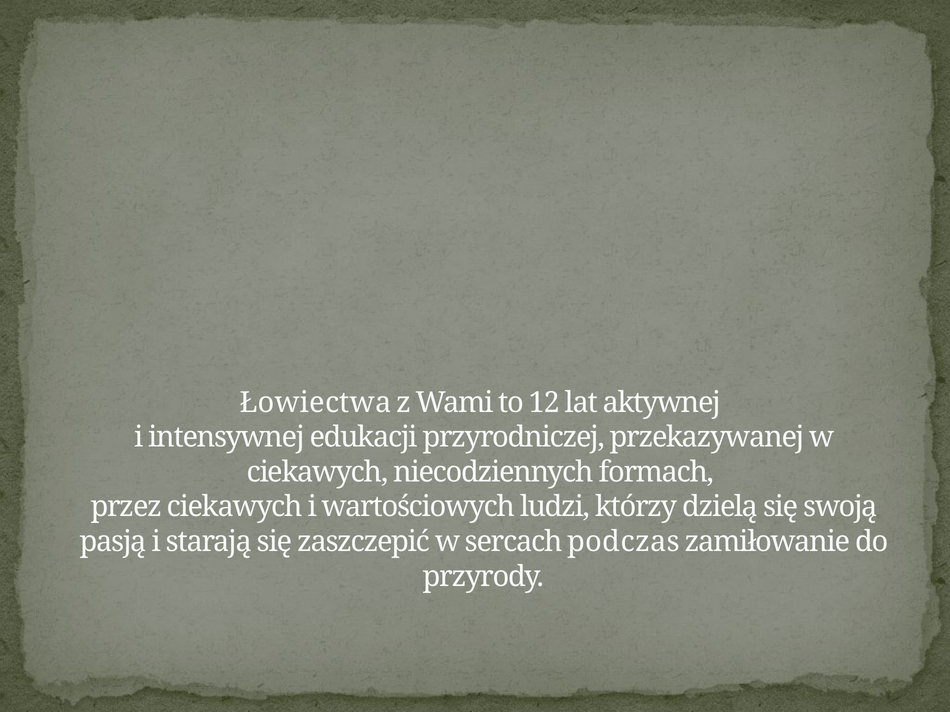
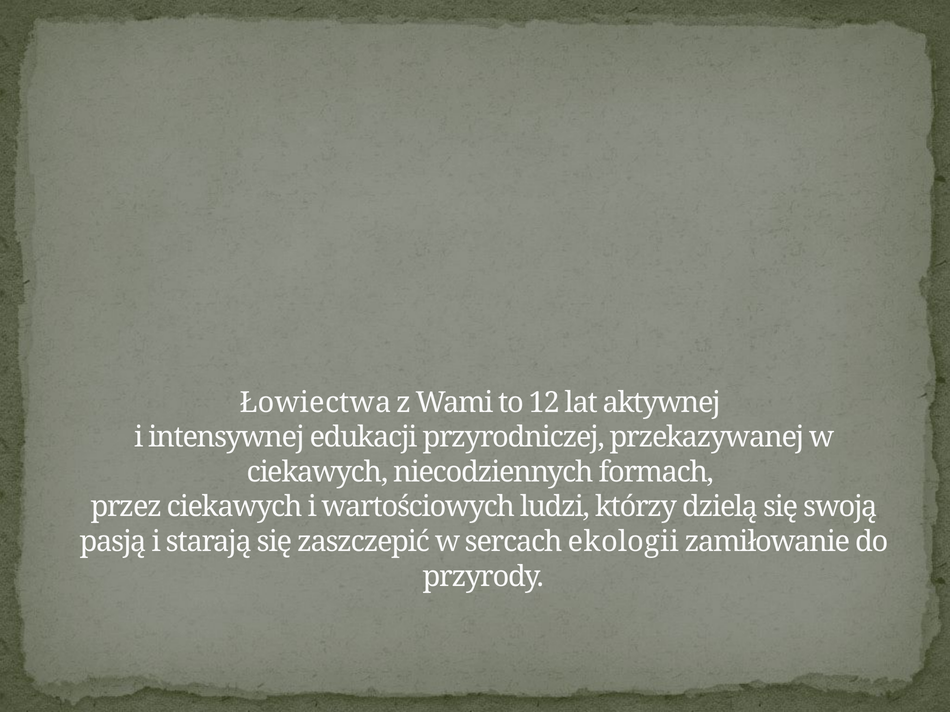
podczas: podczas -> ekologii (624, 542)
